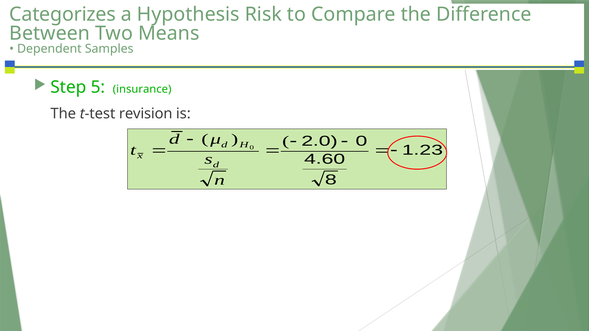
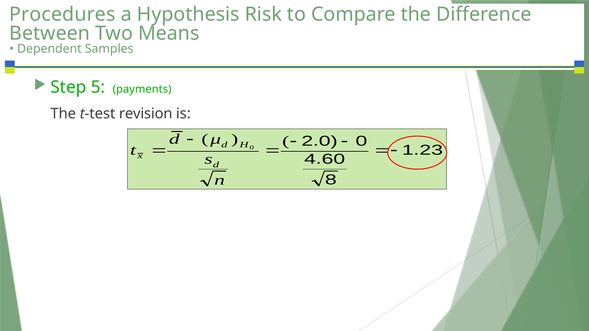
Categorizes: Categorizes -> Procedures (62, 14)
insurance: insurance -> payments (142, 89)
